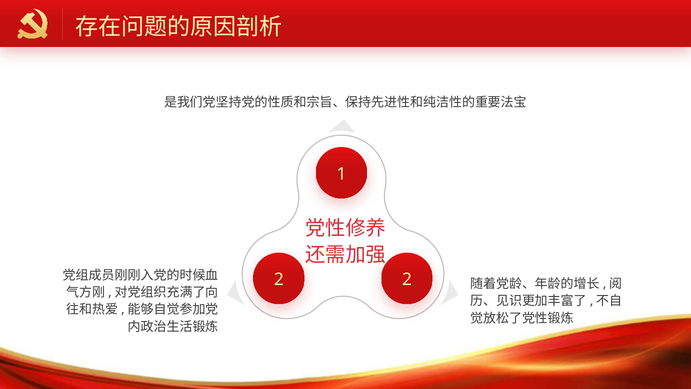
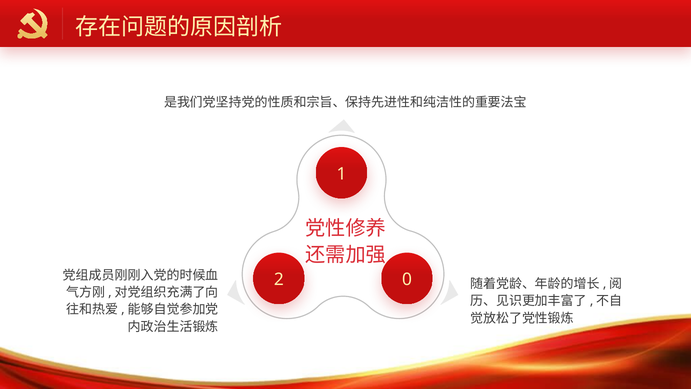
2 2: 2 -> 0 (407, 279)
